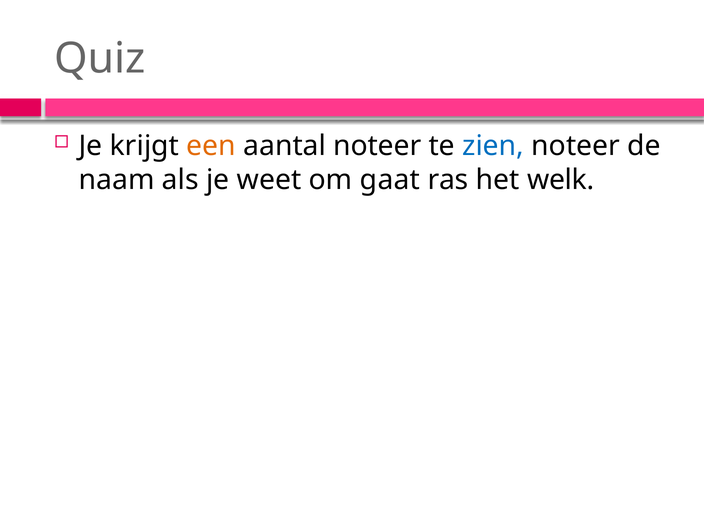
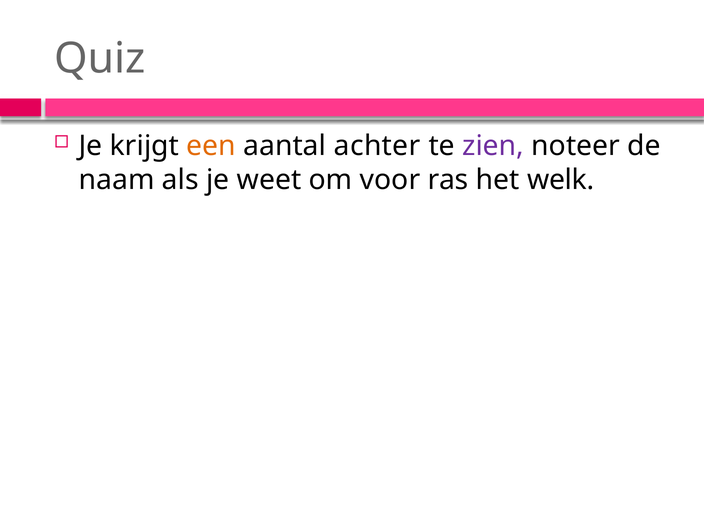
aantal noteer: noteer -> achter (377, 146)
zien colour: blue -> purple (493, 146)
gaat: gaat -> voor (390, 180)
